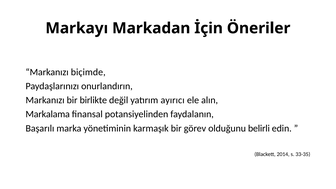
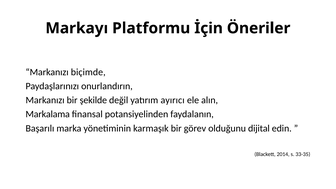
Markadan: Markadan -> Platformu (151, 28)
birlikte: birlikte -> şekilde (93, 100)
belirli: belirli -> dijital (259, 128)
